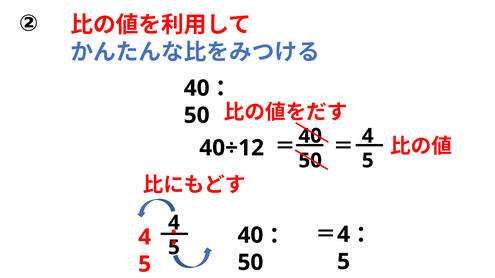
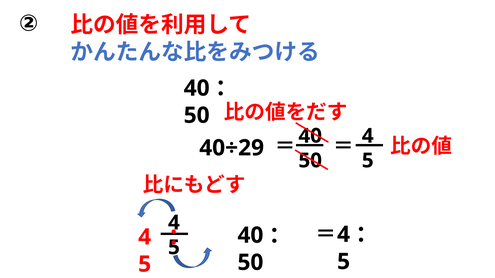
40÷12: 40÷12 -> 40÷29 (232, 148)
